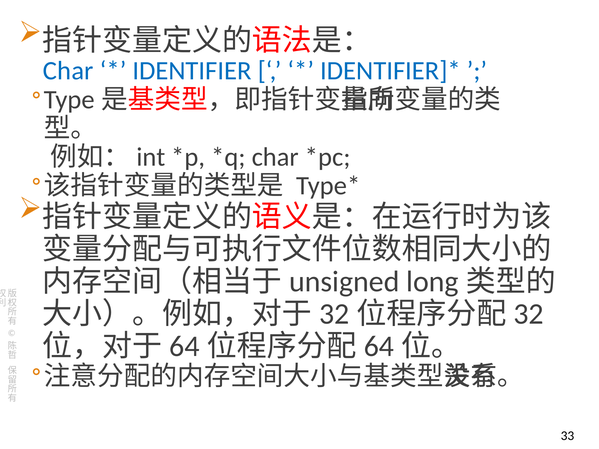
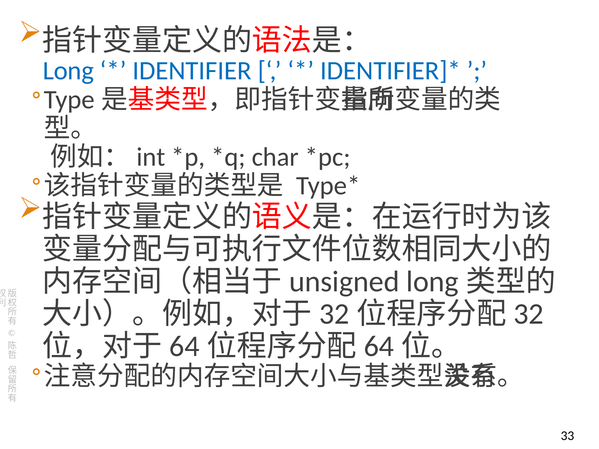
Char: Char -> Long (68, 71)
